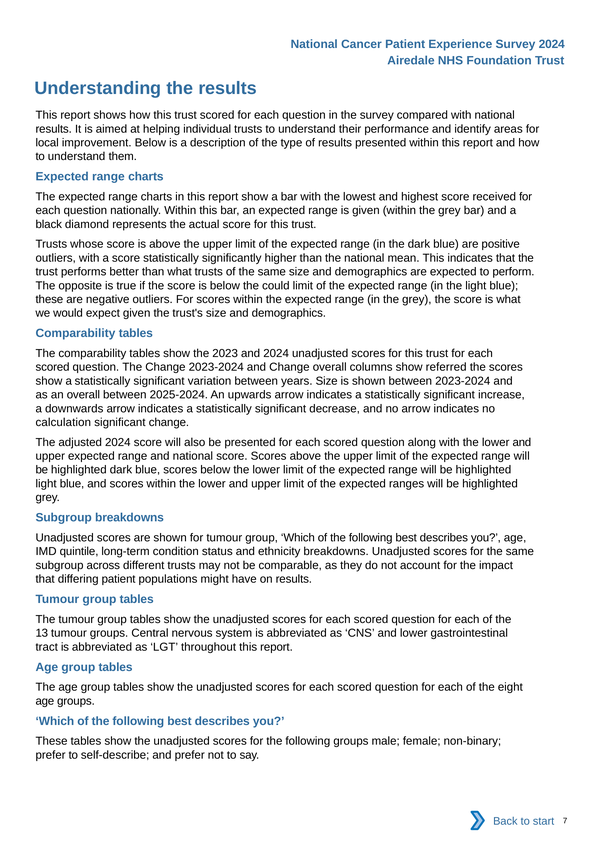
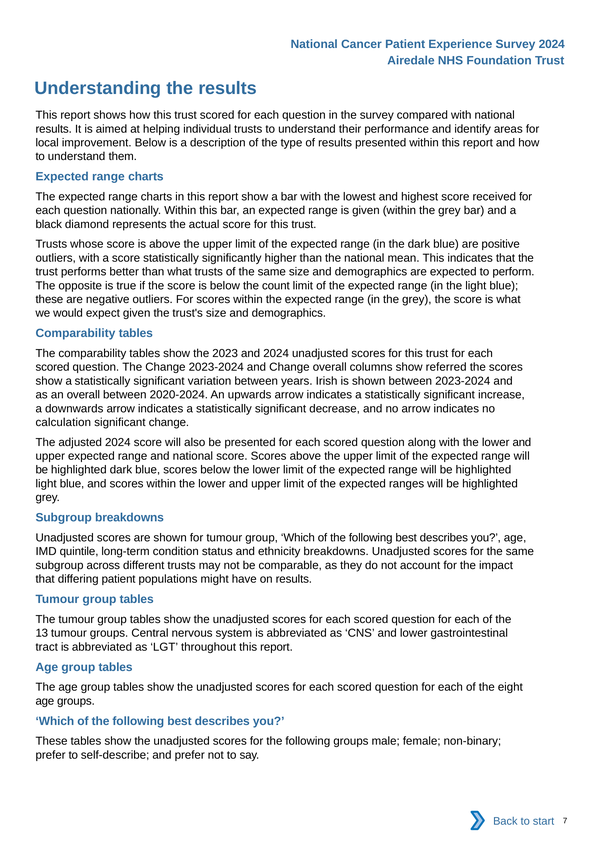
could: could -> count (276, 286)
years Size: Size -> Irish (327, 381)
2025-2024: 2025-2024 -> 2020-2024 (179, 395)
